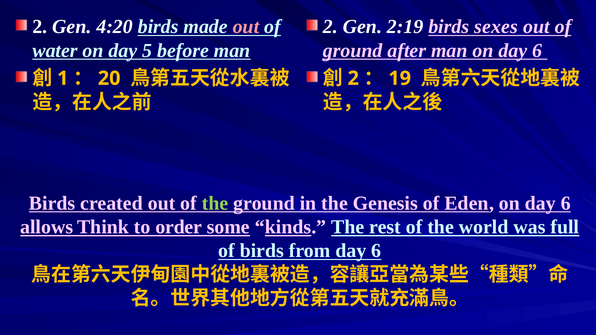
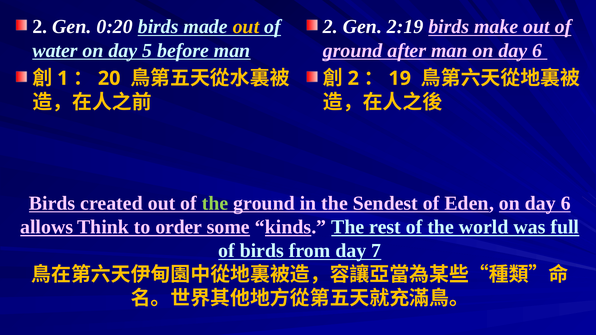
4:20: 4:20 -> 0:20 (115, 27)
out colour: pink -> yellow (246, 27)
sexes: sexes -> make (496, 27)
Genesis: Genesis -> Sendest (385, 203)
from day 6: 6 -> 7 (376, 251)
